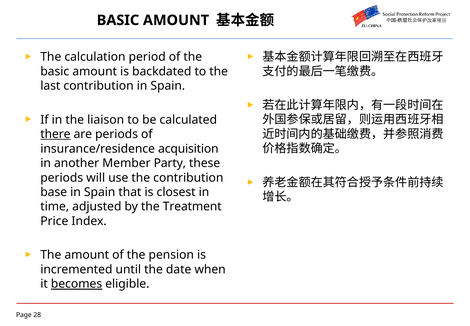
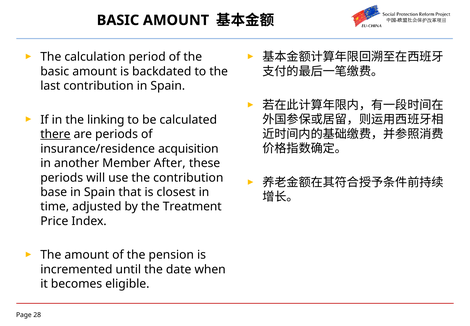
liaison: liaison -> linking (106, 119)
Party: Party -> After (170, 163)
becomes underline: present -> none (77, 283)
